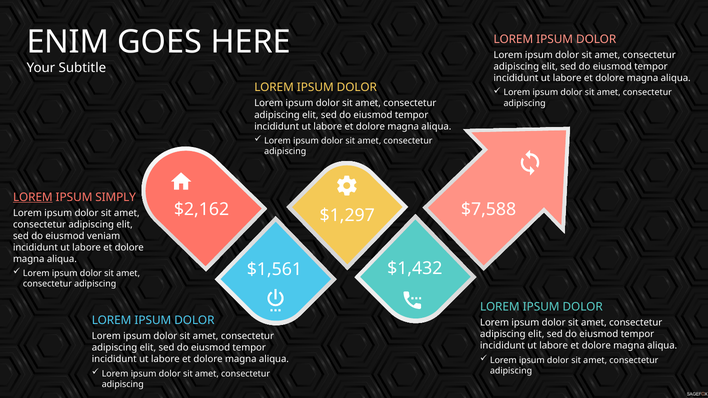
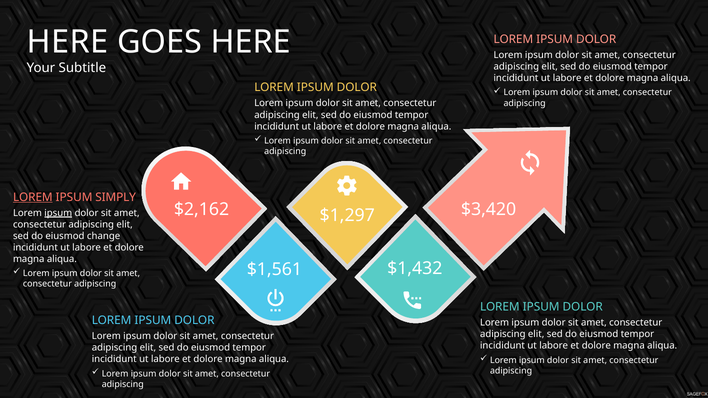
ENIM: ENIM -> HERE (68, 42)
$7,588: $7,588 -> $3,420 (489, 209)
ipsum underline: none -> present (58, 213)
veniam: veniam -> change (104, 236)
